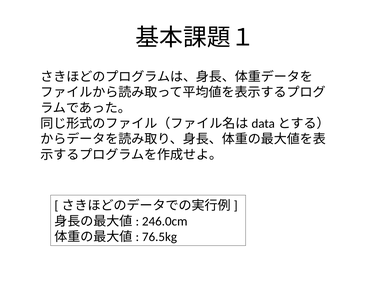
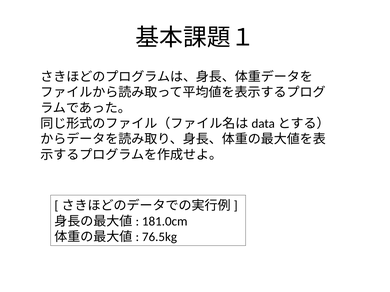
246.0cm: 246.0cm -> 181.0cm (165, 222)
